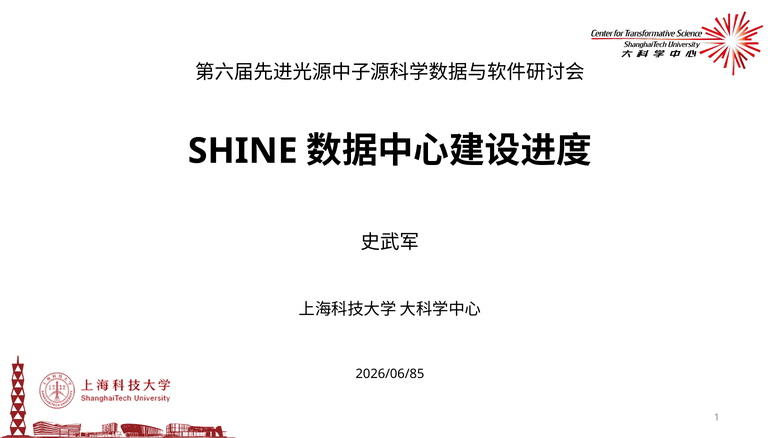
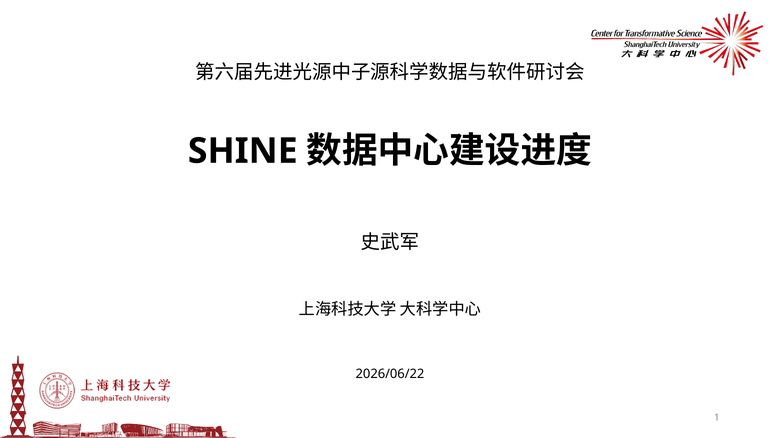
2026/06/85: 2026/06/85 -> 2026/06/22 (390, 374)
